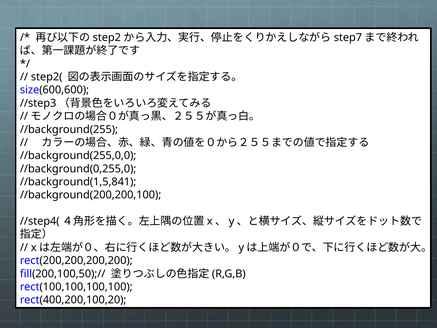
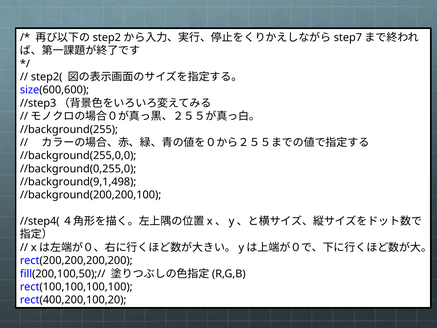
//background(1,5,841: //background(1,5,841 -> //background(9,1,498 (78, 182)
